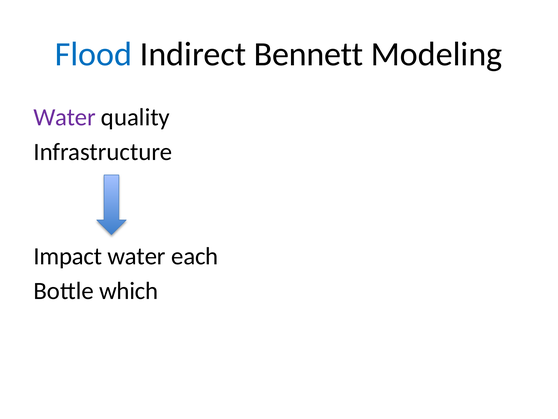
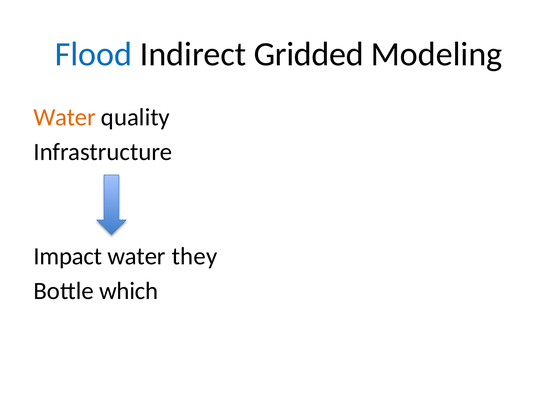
Bennett: Bennett -> Gridded (309, 54)
Water colour: purple -> orange (65, 117)
each: each -> they (195, 256)
